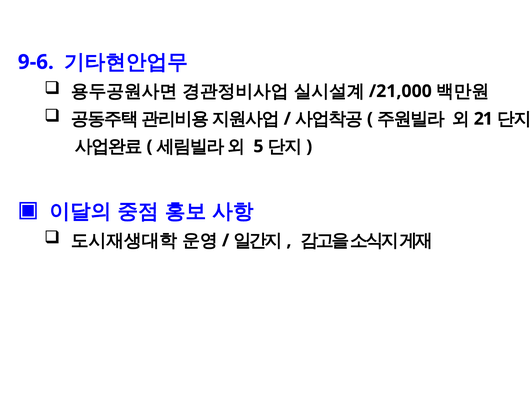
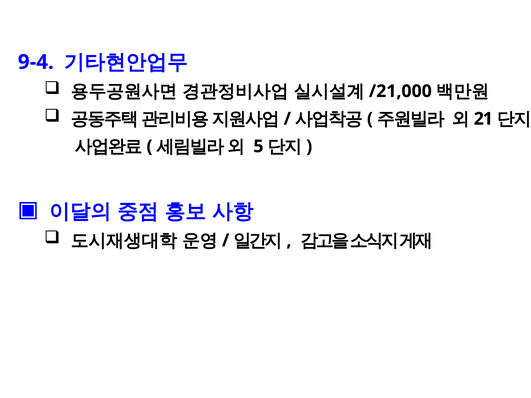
9-6: 9-6 -> 9-4 (36, 62)
